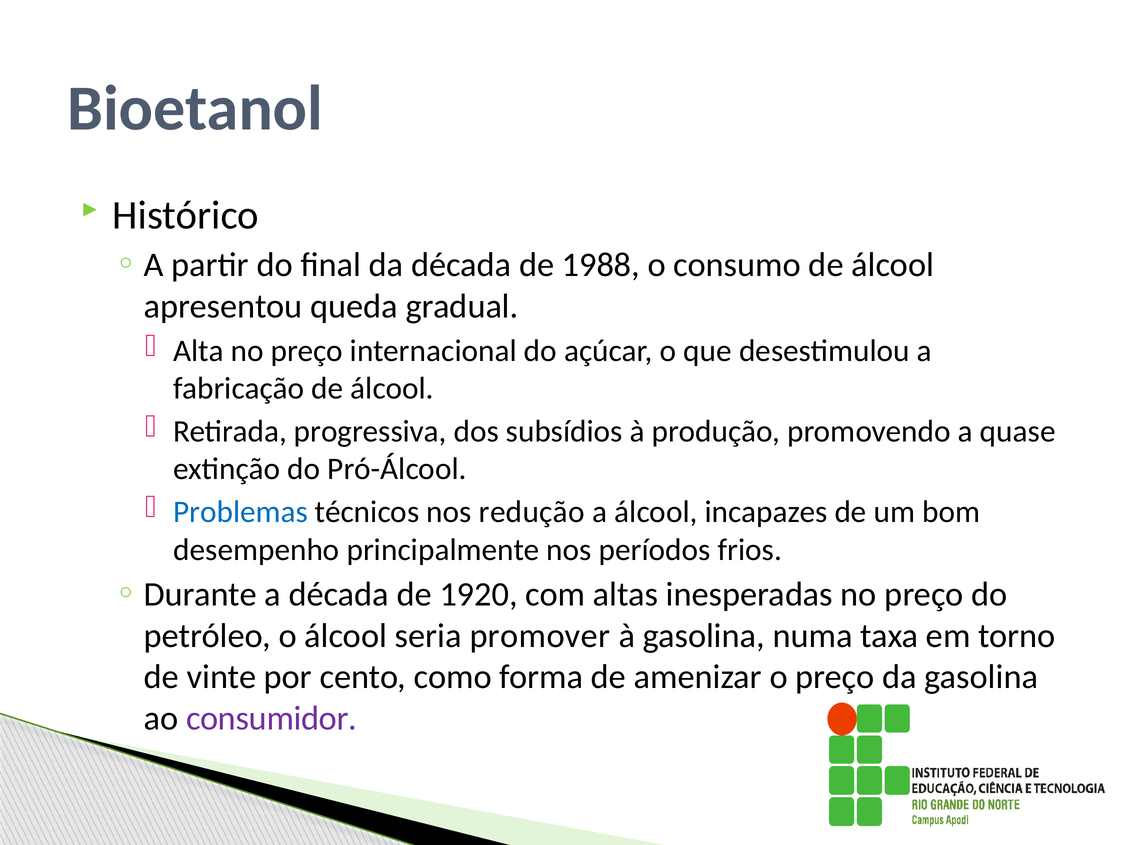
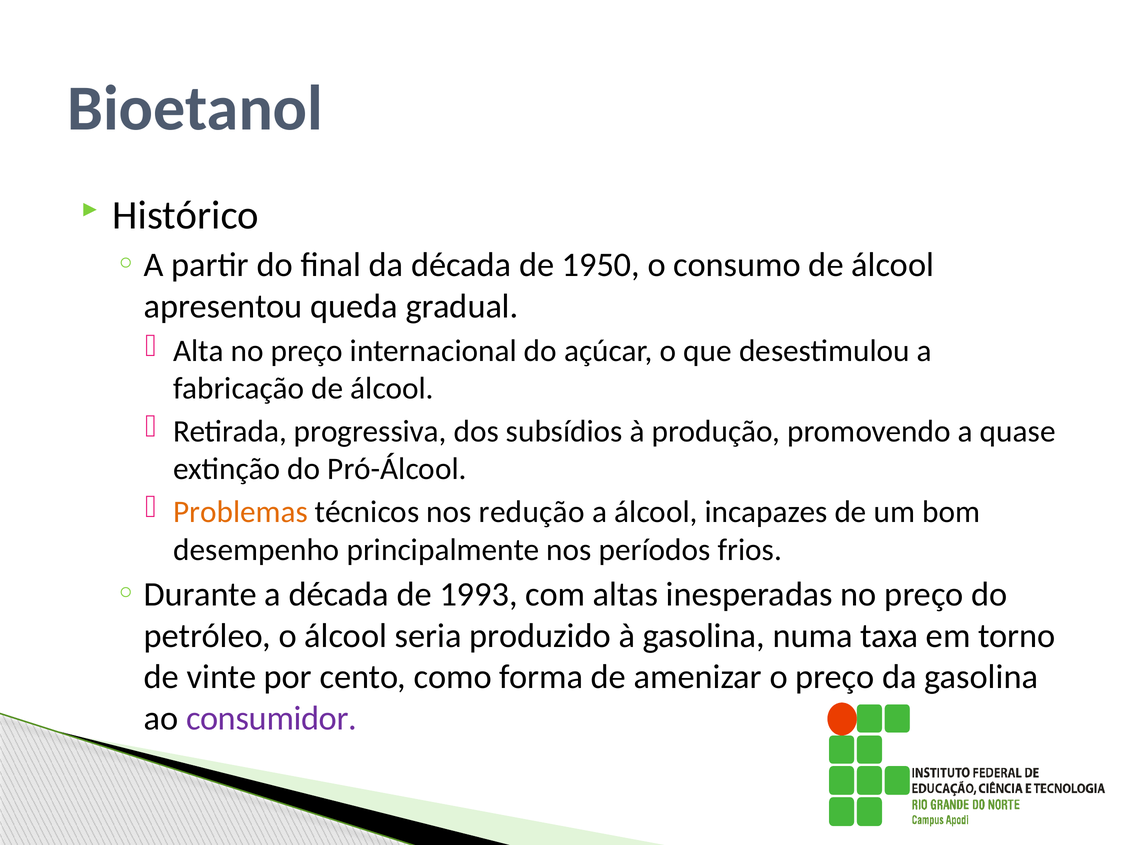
1988: 1988 -> 1950 (601, 265)
Problemas colour: blue -> orange (241, 512)
1920: 1920 -> 1993 (479, 594)
promover: promover -> produzido (540, 635)
